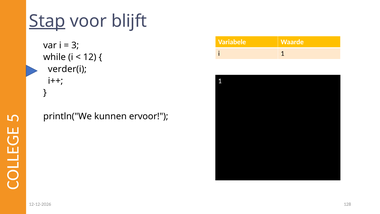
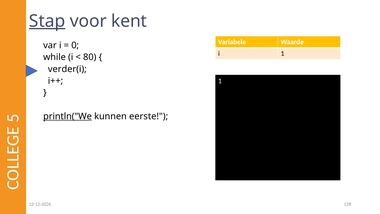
blijft: blijft -> kent (129, 21)
3: 3 -> 0 (75, 45)
12: 12 -> 80 (90, 57)
println("We underline: none -> present (68, 116)
ervoor: ervoor -> eerste (149, 116)
